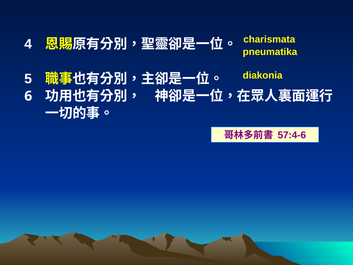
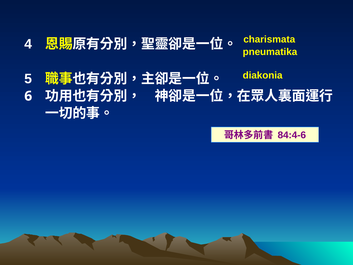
57:4-6: 57:4-6 -> 84:4-6 (292, 135)
